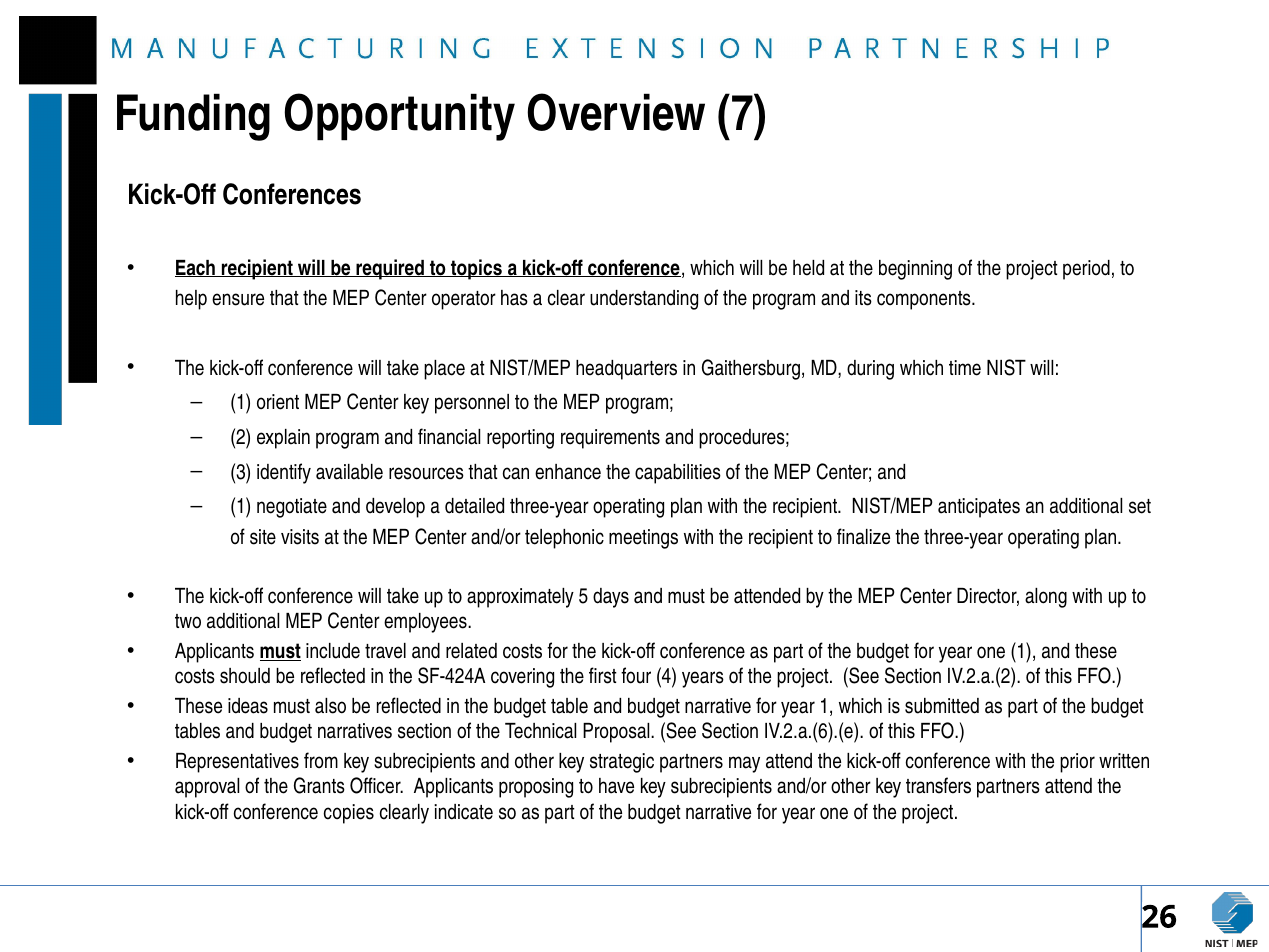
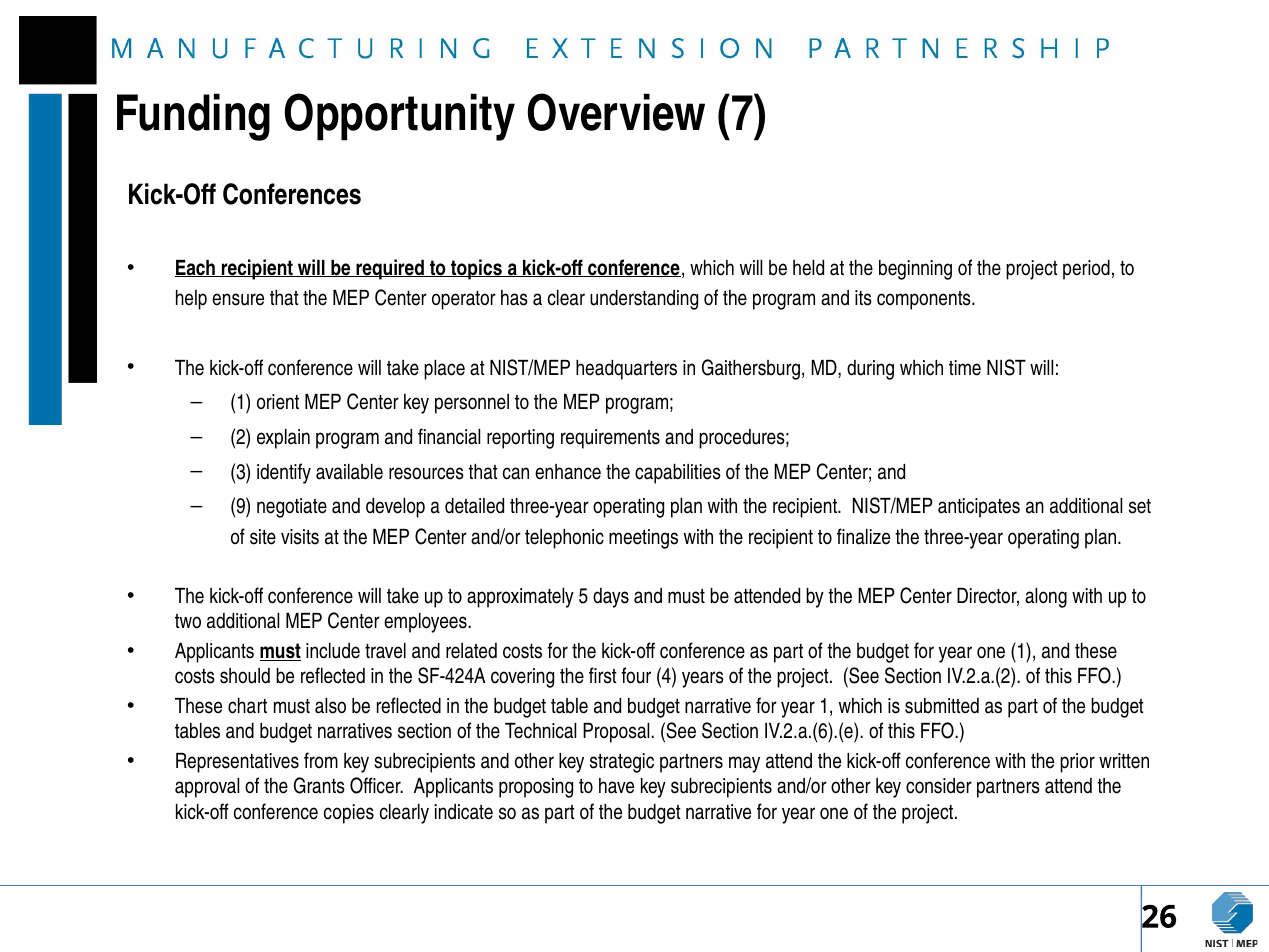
1: 1 -> 9 (241, 507)
ideas: ideas -> chart (248, 706)
transfers: transfers -> consider (939, 787)
